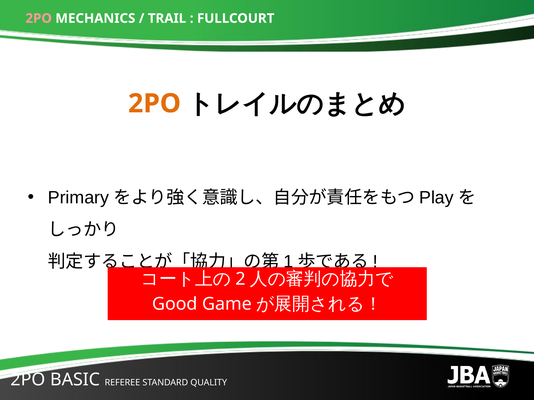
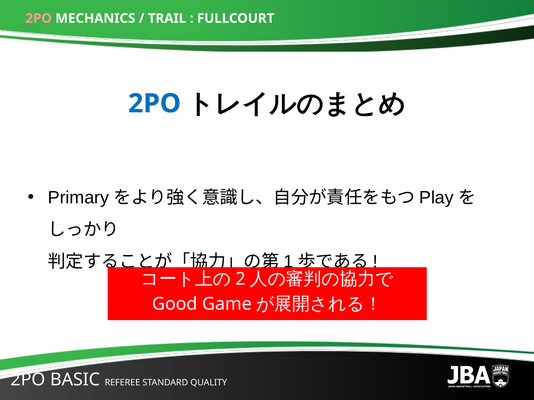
2PO colour: orange -> blue (154, 104)
